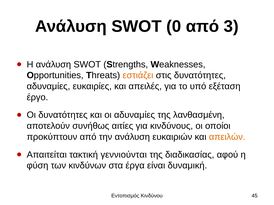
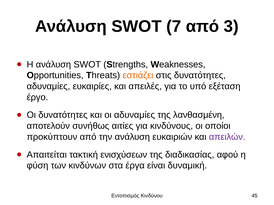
0: 0 -> 7 (174, 27)
απειλών colour: orange -> purple (227, 137)
γεννιούνται: γεννιούνται -> ενισχύσεων (124, 155)
